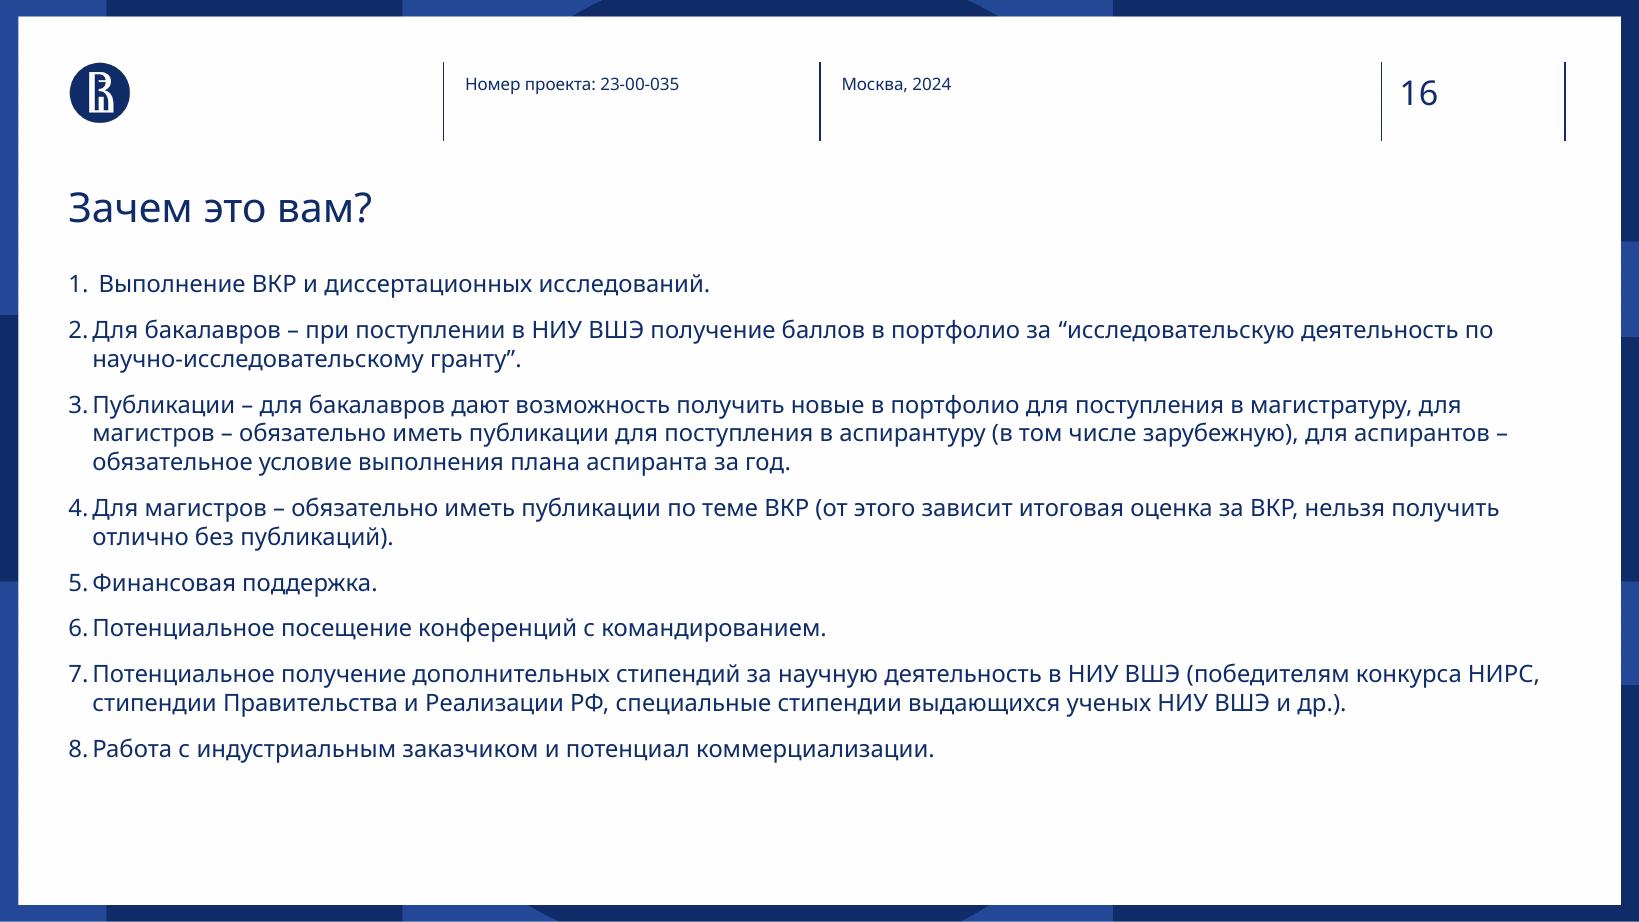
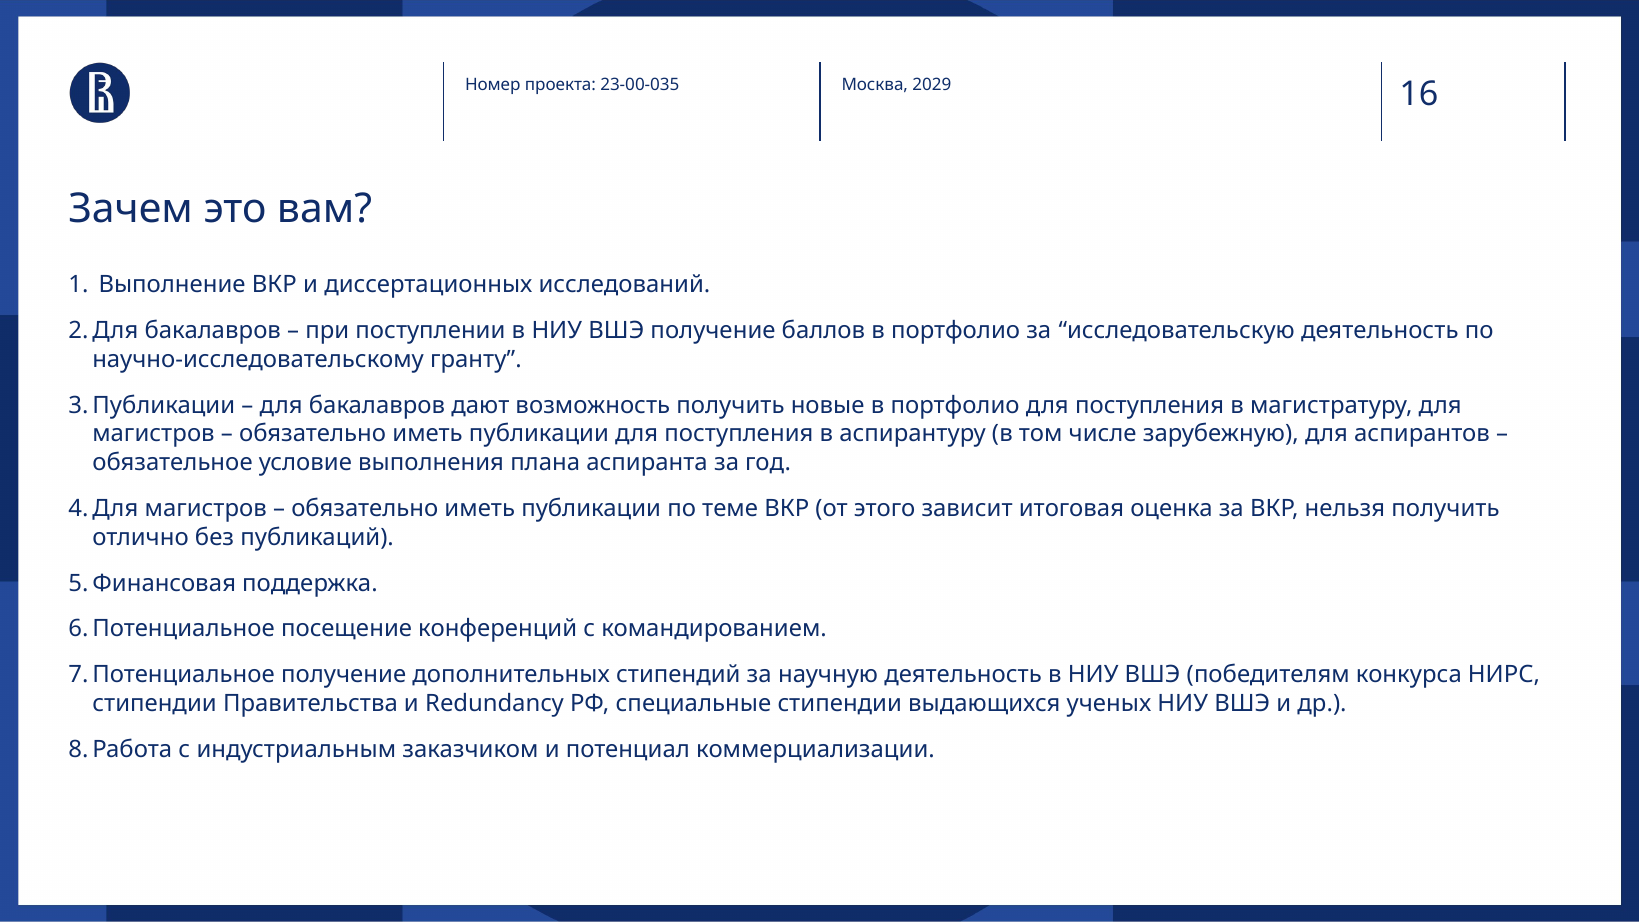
2024: 2024 -> 2029 (932, 85)
Реализации: Реализации -> Redundancy (495, 704)
